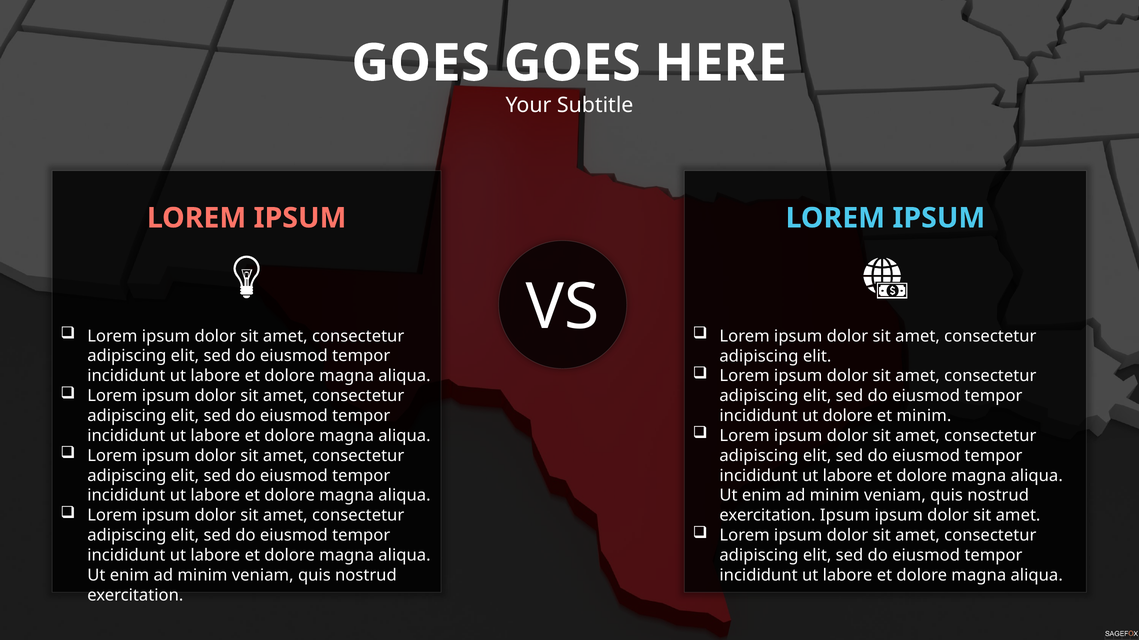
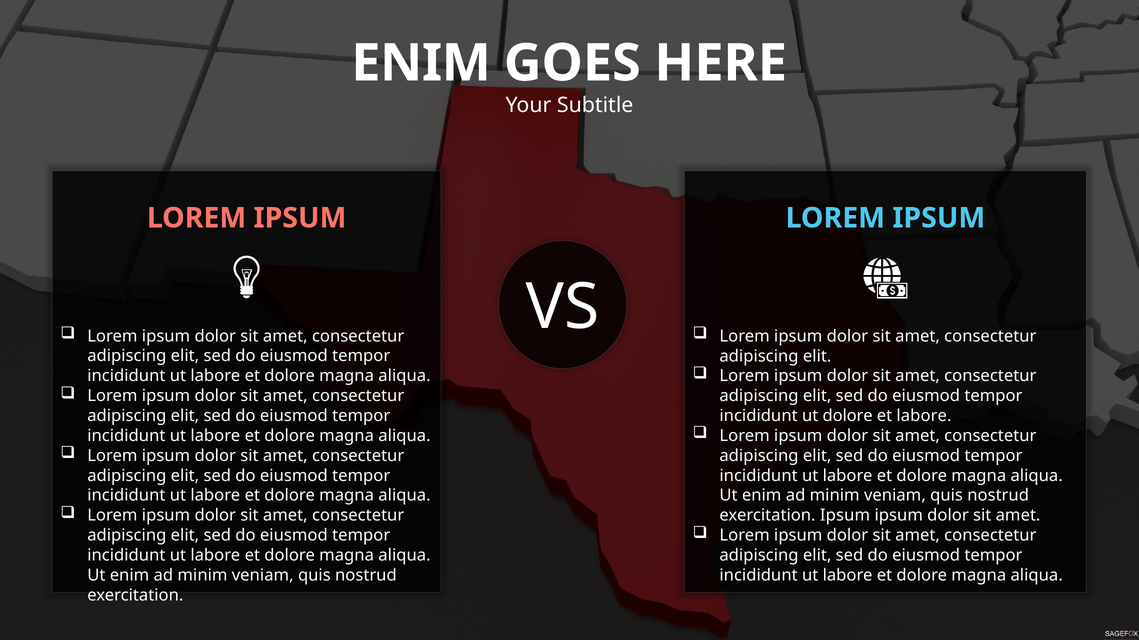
GOES: GOES -> ENIM (421, 63)
et minim: minim -> labore (924, 416)
